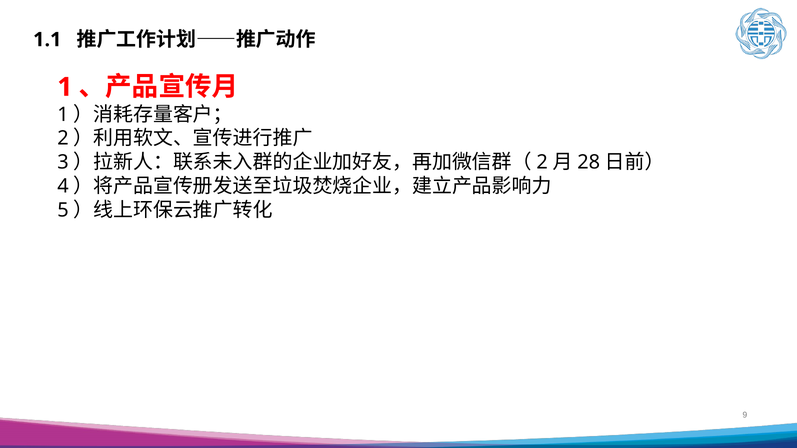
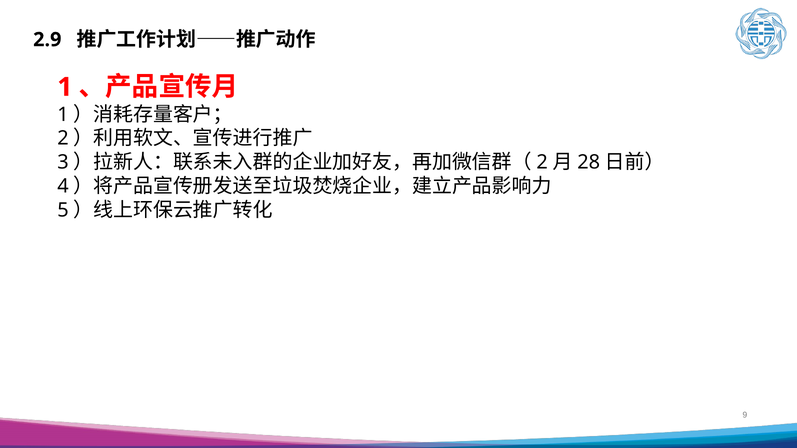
1.1: 1.1 -> 2.9 (47, 40)
